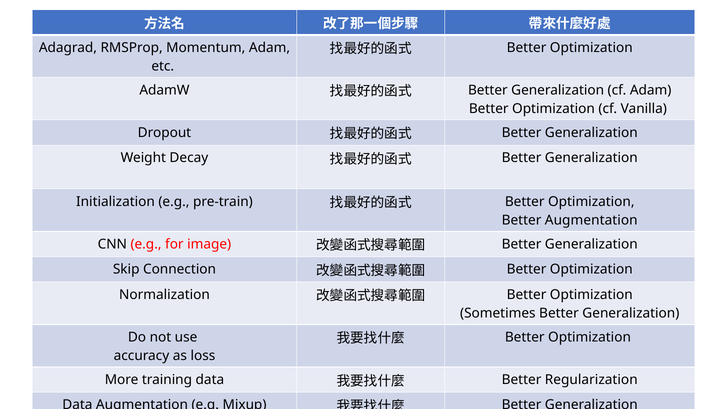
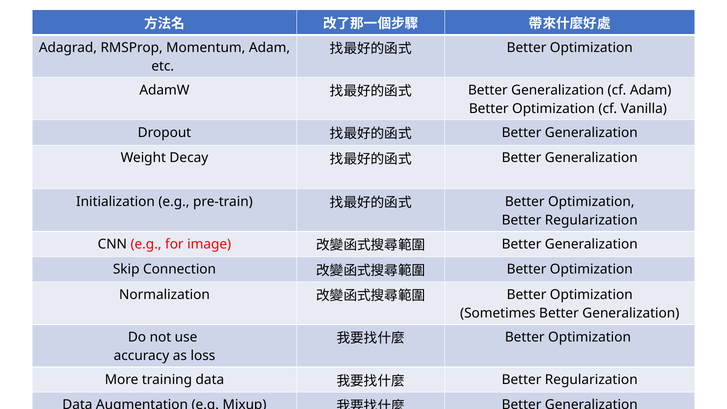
Augmentation: Augmentation -> Regularization (591, 220)
